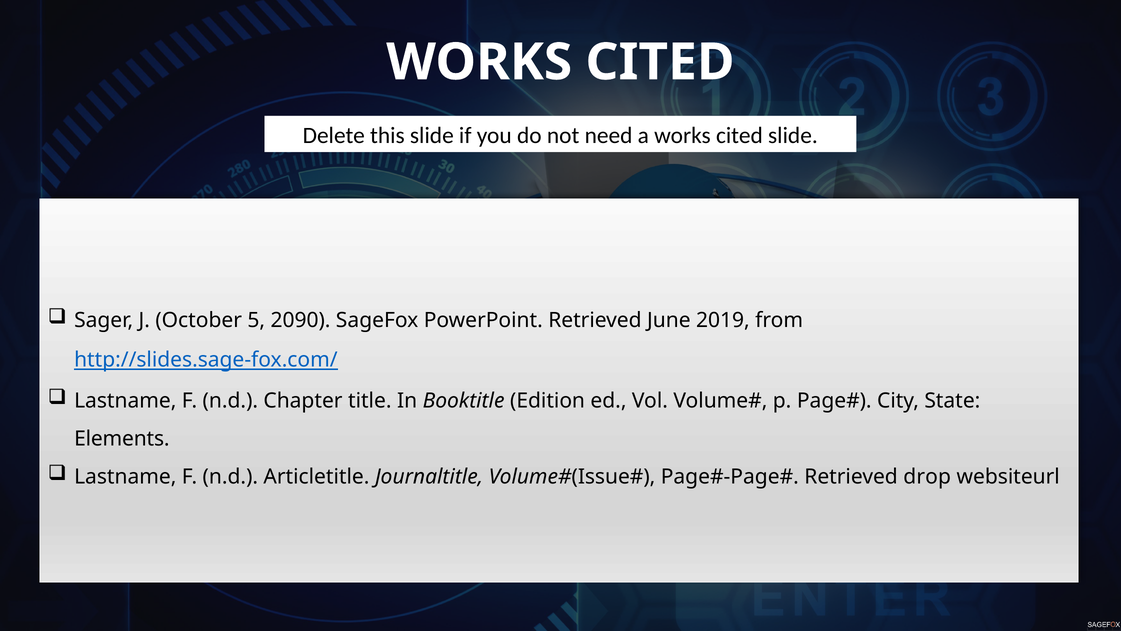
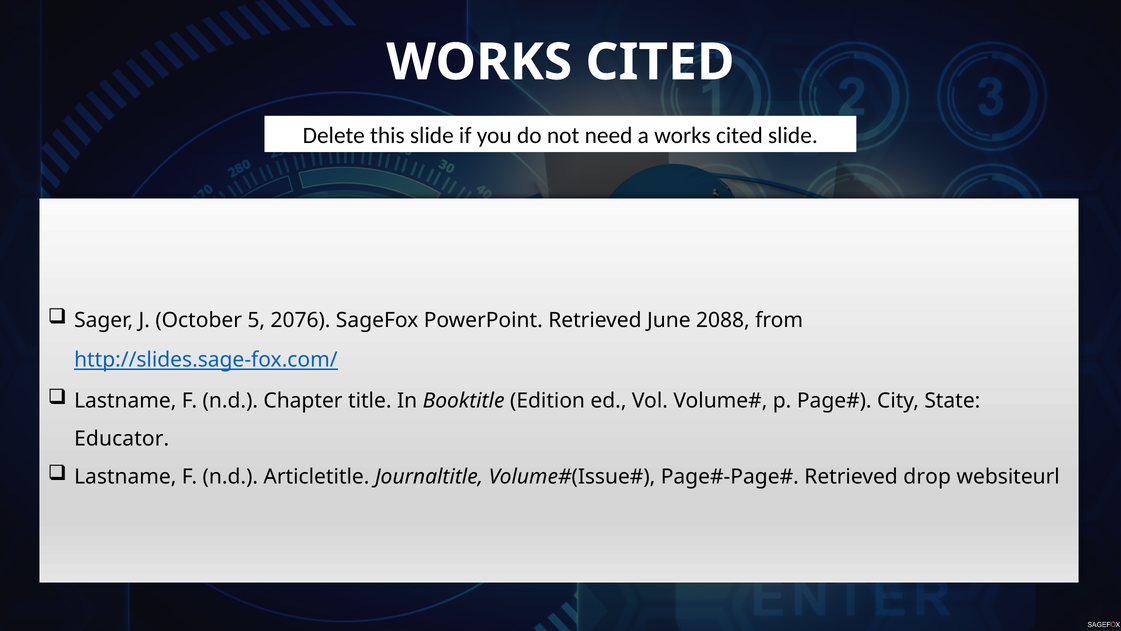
2090: 2090 -> 2076 (300, 320)
2019: 2019 -> 2088 (723, 320)
Elements: Elements -> Educator (122, 438)
